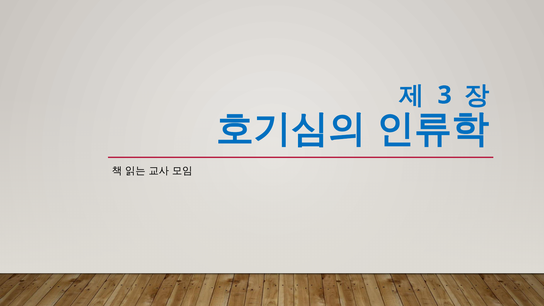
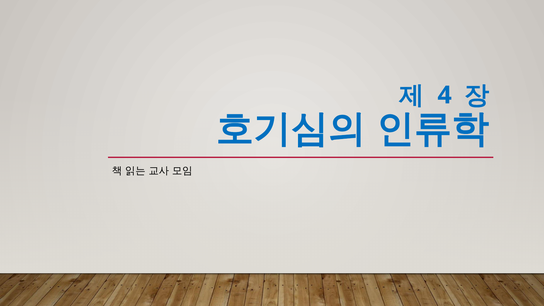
3: 3 -> 4 (445, 95)
